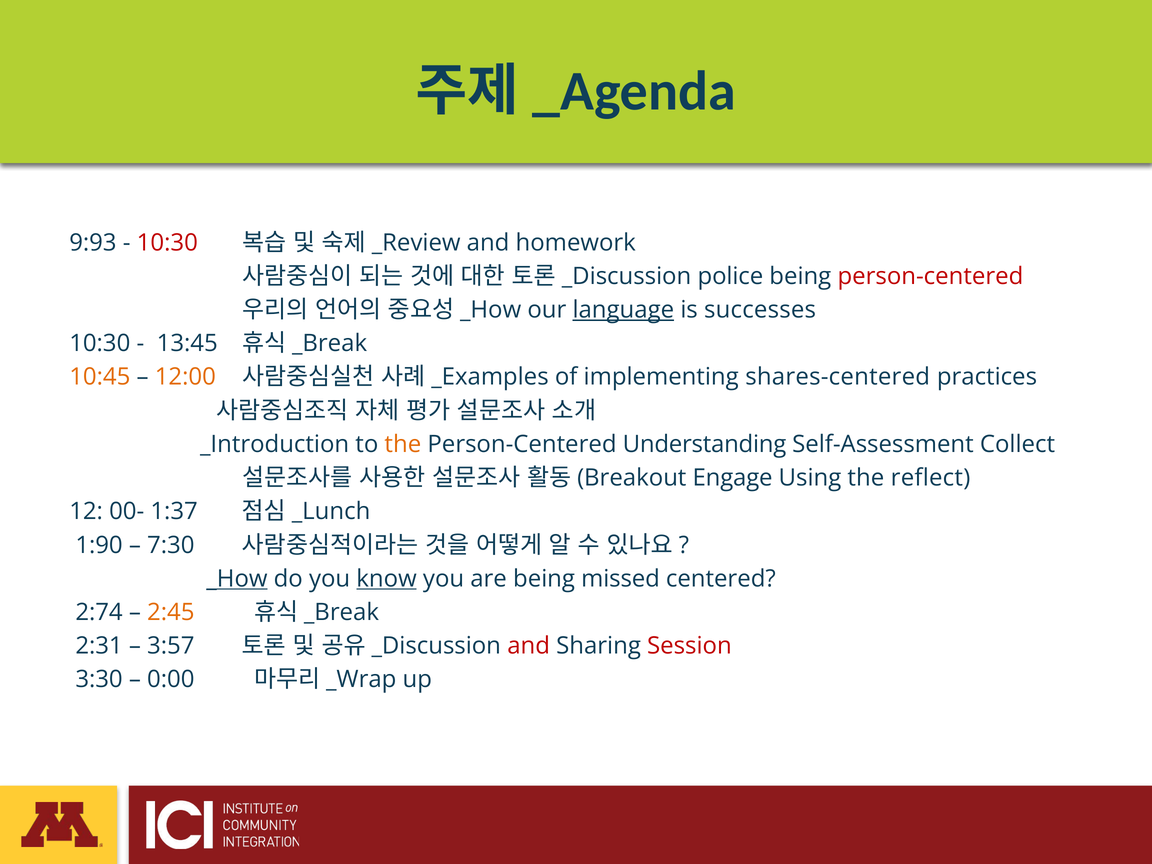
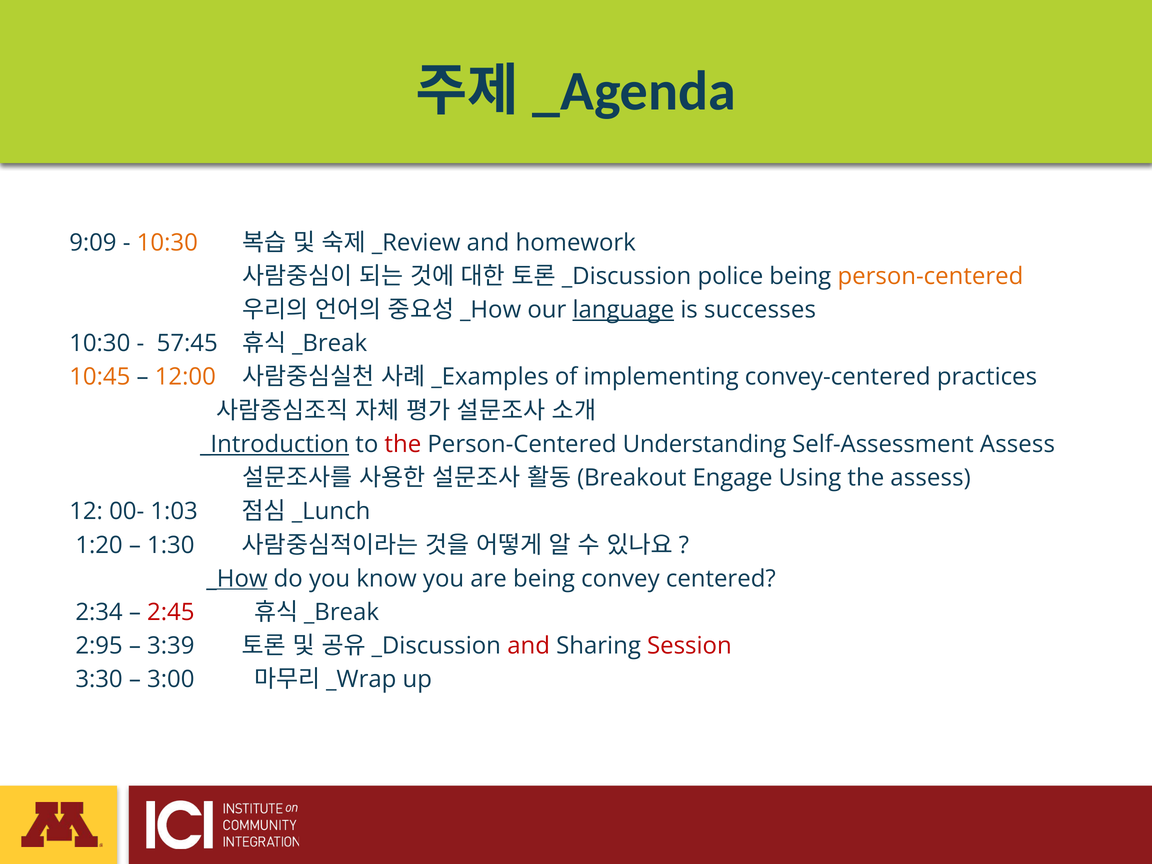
9:93: 9:93 -> 9:09 (93, 243)
10:30 colour: red -> orange (167, 243)
person-centered colour: red -> orange (930, 276)
13:45: 13:45 -> 57:45 (187, 343)
shares-centered: shares-centered -> convey-centered (838, 377)
_Introduction underline: none -> present (275, 444)
the colour: orange -> red (403, 444)
Self-Assessment Collect: Collect -> Assess (1017, 444)
the reflect: reflect -> assess (931, 478)
1:37: 1:37 -> 1:03 (174, 511)
1:90: 1:90 -> 1:20 (99, 545)
7:30: 7:30 -> 1:30 (171, 545)
know underline: present -> none (387, 579)
missed: missed -> convey (620, 579)
2:74: 2:74 -> 2:34 (99, 612)
2:45 colour: orange -> red (171, 612)
2:31: 2:31 -> 2:95 (99, 646)
3:57: 3:57 -> 3:39 (171, 646)
0:00: 0:00 -> 3:00 (171, 680)
